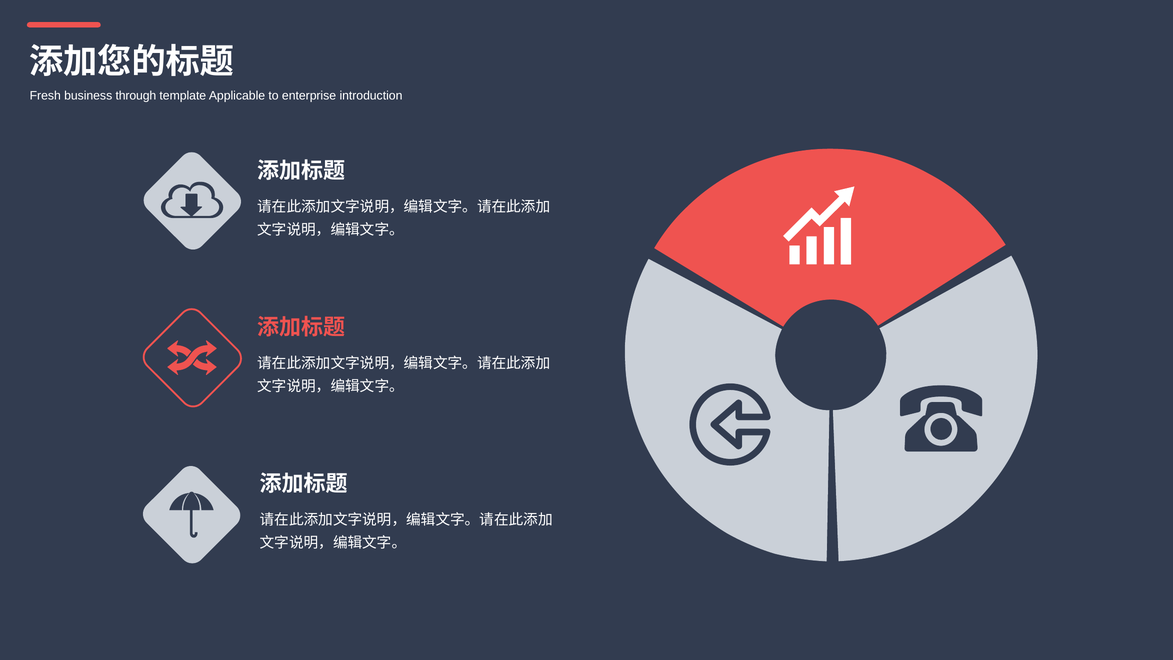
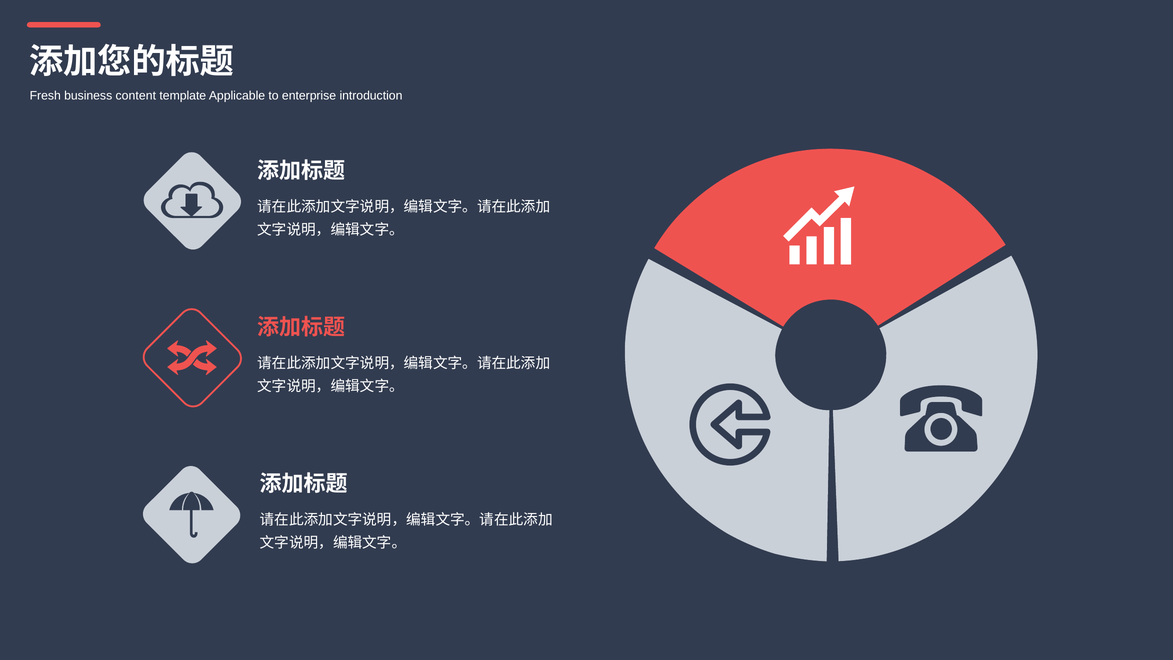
through: through -> content (136, 96)
